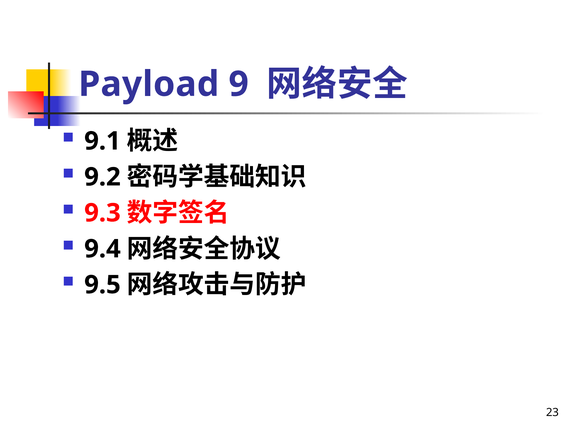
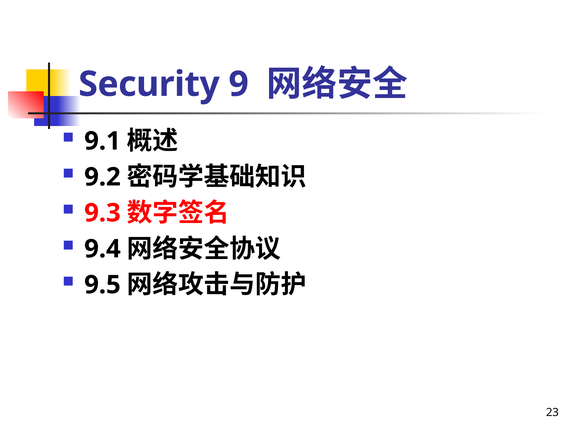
Payload: Payload -> Security (149, 84)
